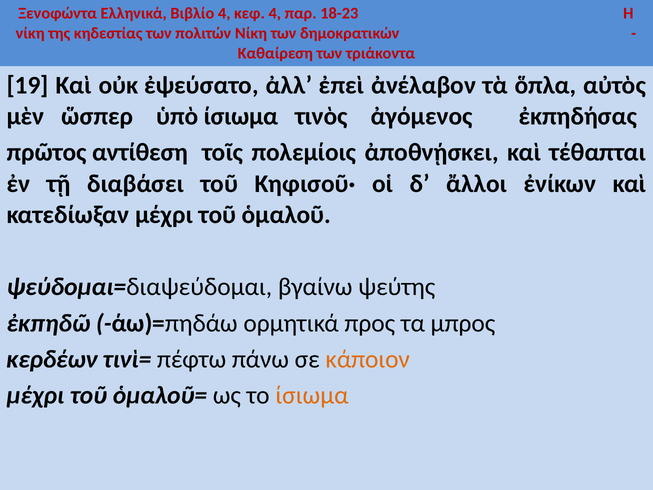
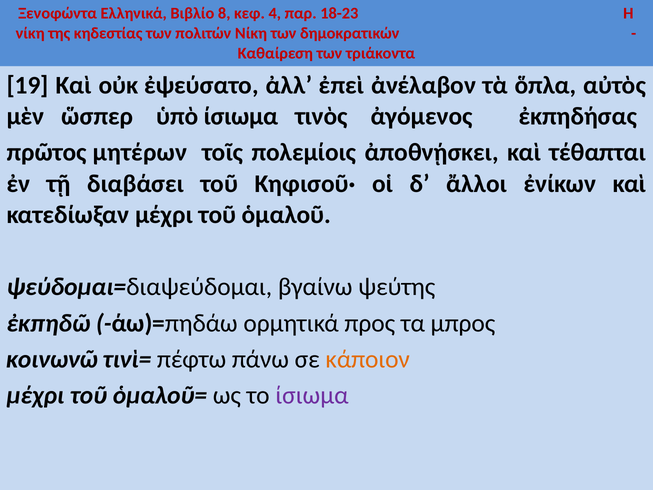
Βιβλίο 4: 4 -> 8 (224, 13)
αντίθεση: αντίθεση -> μητέρων (140, 153)
κερδέων: κερδέων -> κοινωνῶ (52, 359)
ίσιωμα colour: orange -> purple (312, 395)
